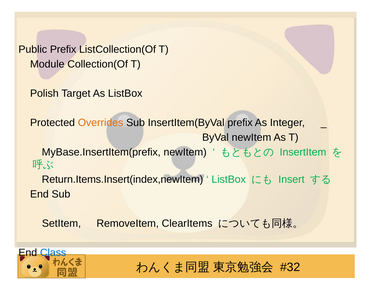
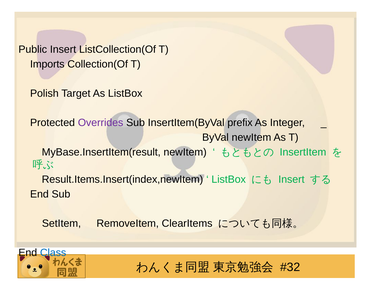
Public Prefix: Prefix -> Insert (63, 49)
Module: Module -> Imports (47, 64)
Overrides colour: orange -> purple (101, 123)
MyBase.InsertItem(prefix: MyBase.InsertItem(prefix -> MyBase.InsertItem(result (101, 152)
Return.Items.Insert(index,newItem: Return.Items.Insert(index,newItem -> Result.Items.Insert(index,newItem (122, 179)
